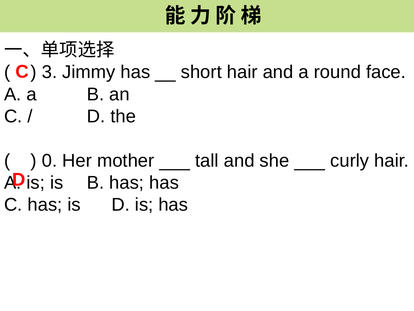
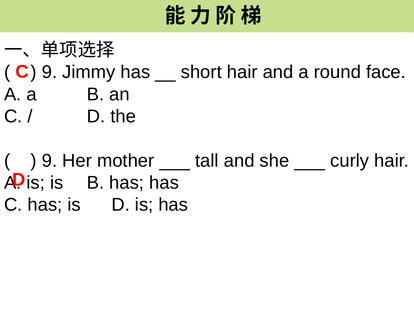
3: 3 -> 9 (49, 72)
0: 0 -> 9 (49, 160)
